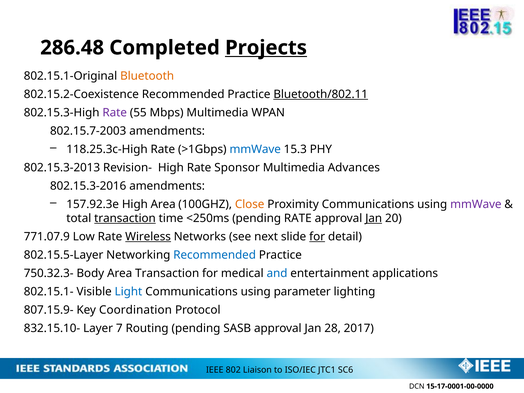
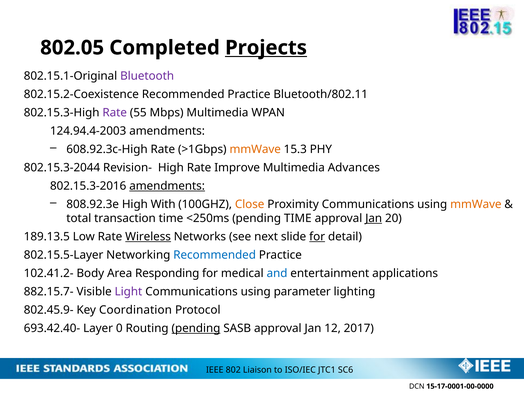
286.48: 286.48 -> 802.05 (72, 48)
Bluetooth colour: orange -> purple (147, 76)
Bluetooth/802.11 underline: present -> none (321, 94)
802.15.7-2003: 802.15.7-2003 -> 124.94.4-2003 (88, 131)
118.25.3c-High: 118.25.3c-High -> 608.92.3c-High (107, 149)
mmWave colour: blue -> orange (255, 149)
802.15.3-2013: 802.15.3-2013 -> 802.15.3-2044 (62, 168)
Sponsor: Sponsor -> Improve (237, 168)
amendments underline: none -> present (167, 186)
157.92.3e: 157.92.3e -> 808.92.3e (93, 204)
High Area: Area -> With (163, 204)
mmWave colour: purple -> orange (476, 204)
transaction underline: present -> none (125, 218)
pending RATE: RATE -> TIME (298, 218)
771.07.9: 771.07.9 -> 189.13.5 (47, 237)
750.32.3-: 750.32.3- -> 102.41.2- (49, 273)
Area Transaction: Transaction -> Responding (167, 273)
802.15.1-: 802.15.1- -> 882.15.7- (49, 292)
Light colour: blue -> purple (128, 292)
807.15.9-: 807.15.9- -> 802.45.9- (49, 310)
832.15.10-: 832.15.10- -> 693.42.40- (52, 328)
7: 7 -> 0 (119, 328)
pending underline: none -> present (196, 328)
28: 28 -> 12 (333, 328)
